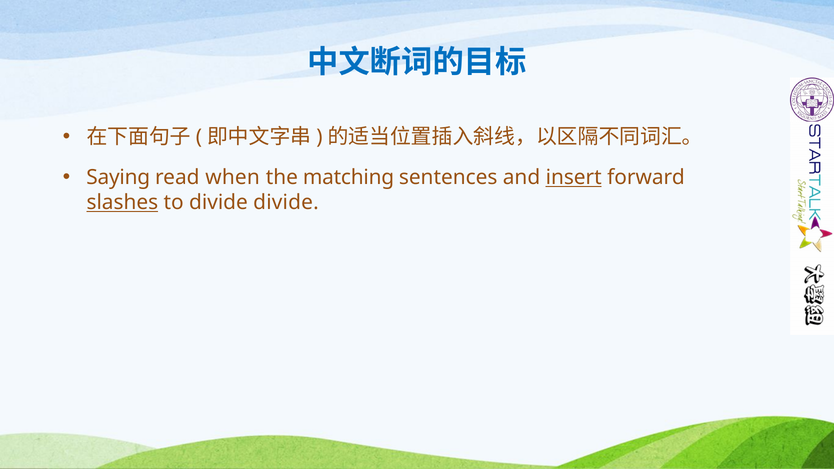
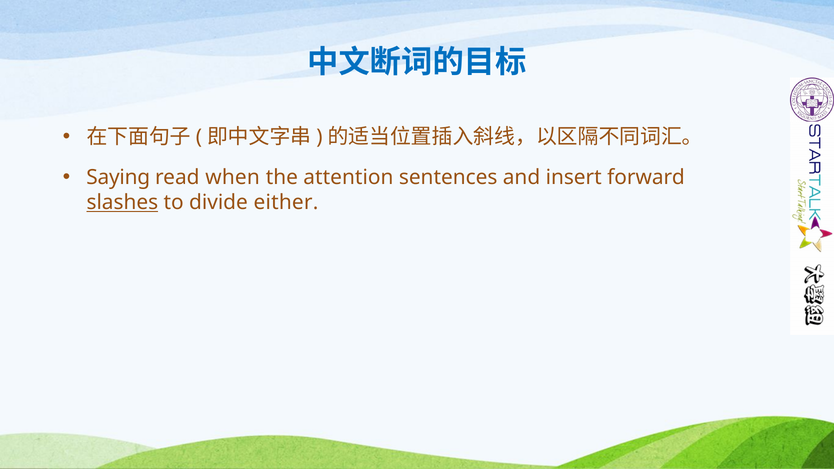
matching: matching -> attention (348, 178)
insert underline: present -> none (574, 178)
divide divide: divide -> either (286, 203)
